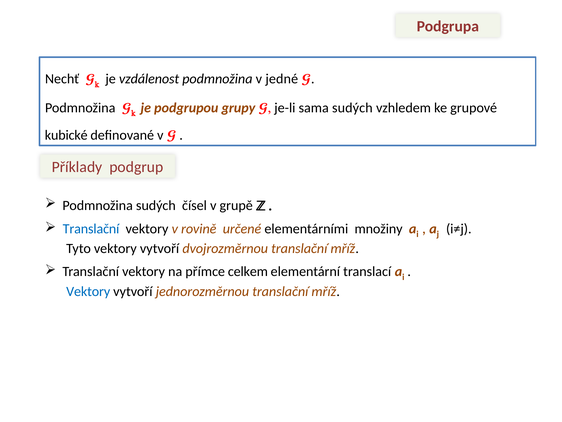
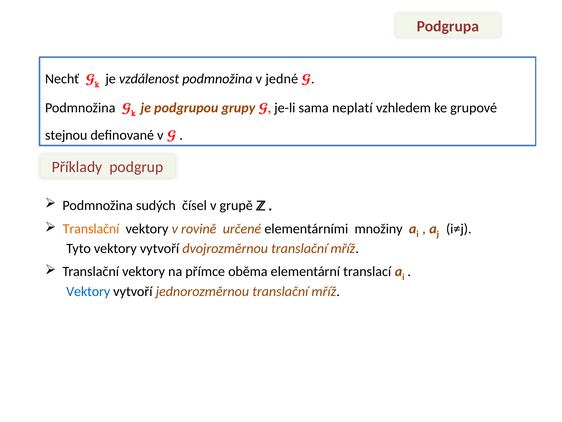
sama sudých: sudých -> neplatí (352, 108)
kubické: kubické -> stejnou (66, 135)
Translační colour: blue -> orange (91, 228)
celkem: celkem -> oběma (248, 271)
